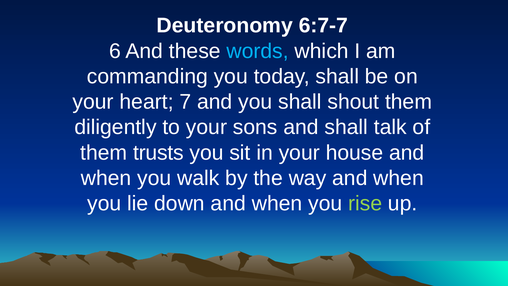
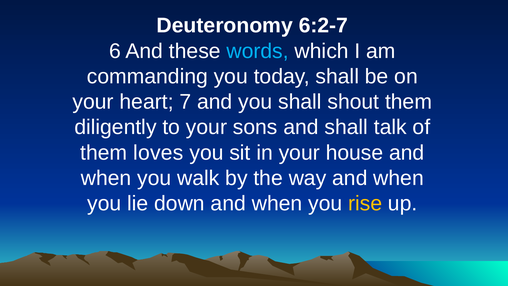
6:7-7: 6:7-7 -> 6:2-7 (323, 26)
trusts: trusts -> loves (158, 153)
rise colour: light green -> yellow (365, 203)
